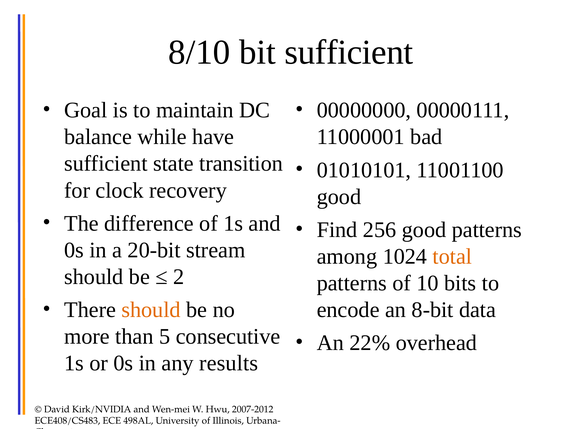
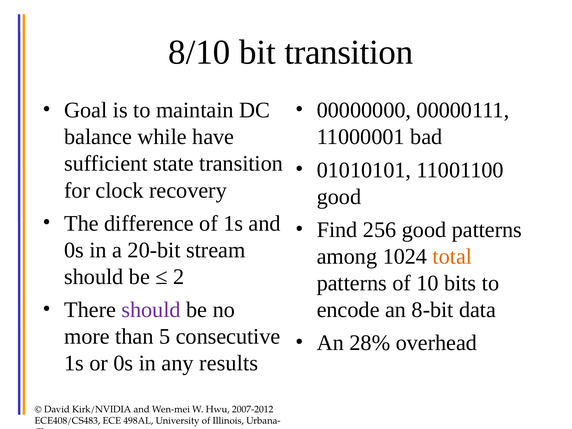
bit sufficient: sufficient -> transition (349, 52)
should colour: orange -> purple (151, 310)
22%: 22% -> 28% (370, 343)
